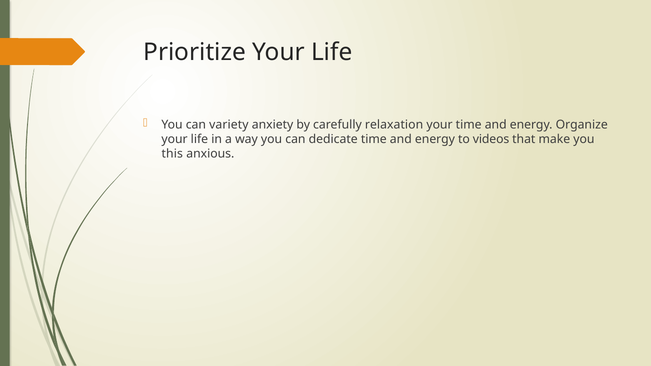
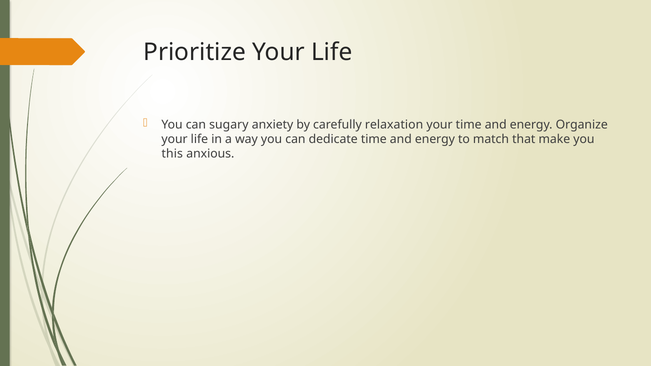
variety: variety -> sugary (229, 125)
videos: videos -> match (491, 139)
